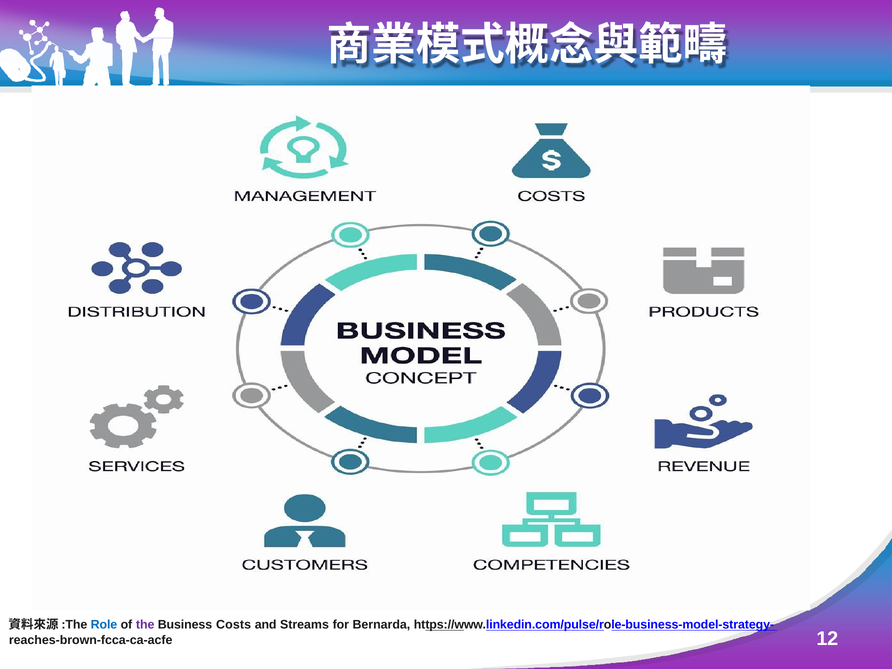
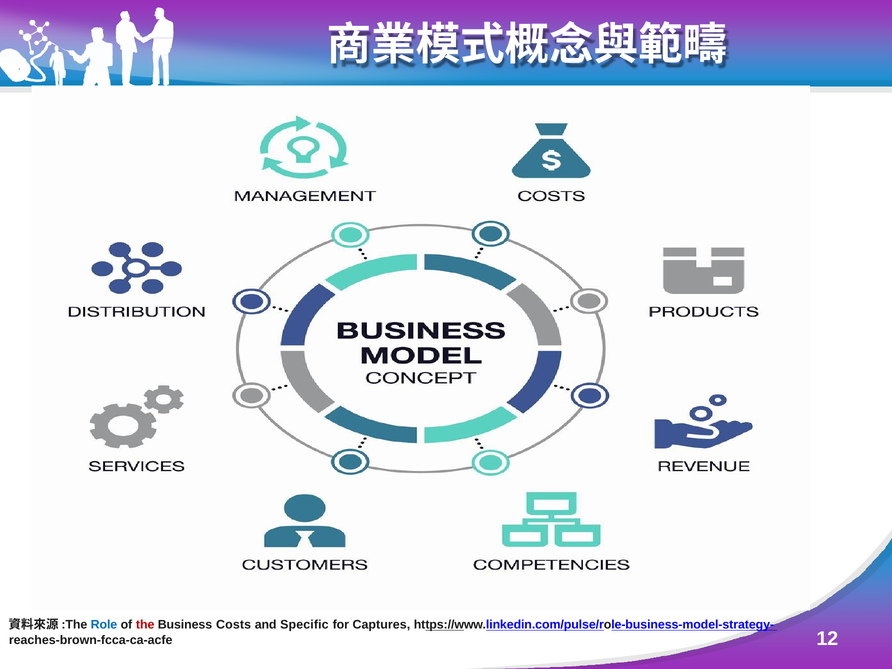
the colour: purple -> red (145, 625)
Streams: Streams -> Specific (304, 625)
Bernarda: Bernarda -> Captures (381, 625)
